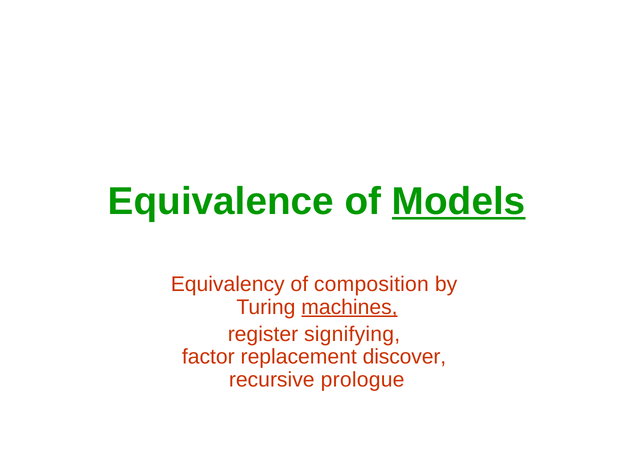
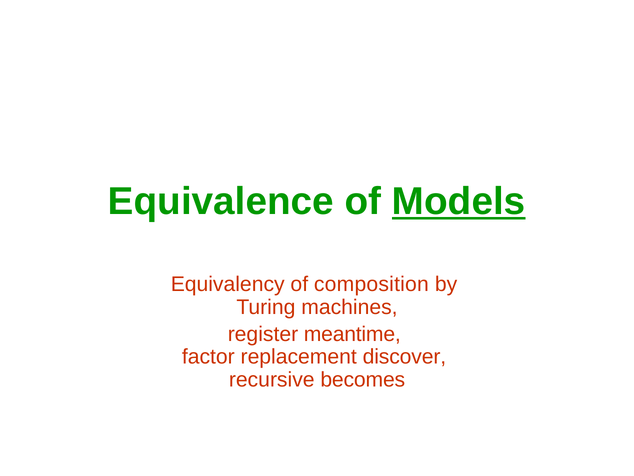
machines underline: present -> none (349, 307)
signifying: signifying -> meantime (352, 334)
prologue: prologue -> becomes (363, 379)
